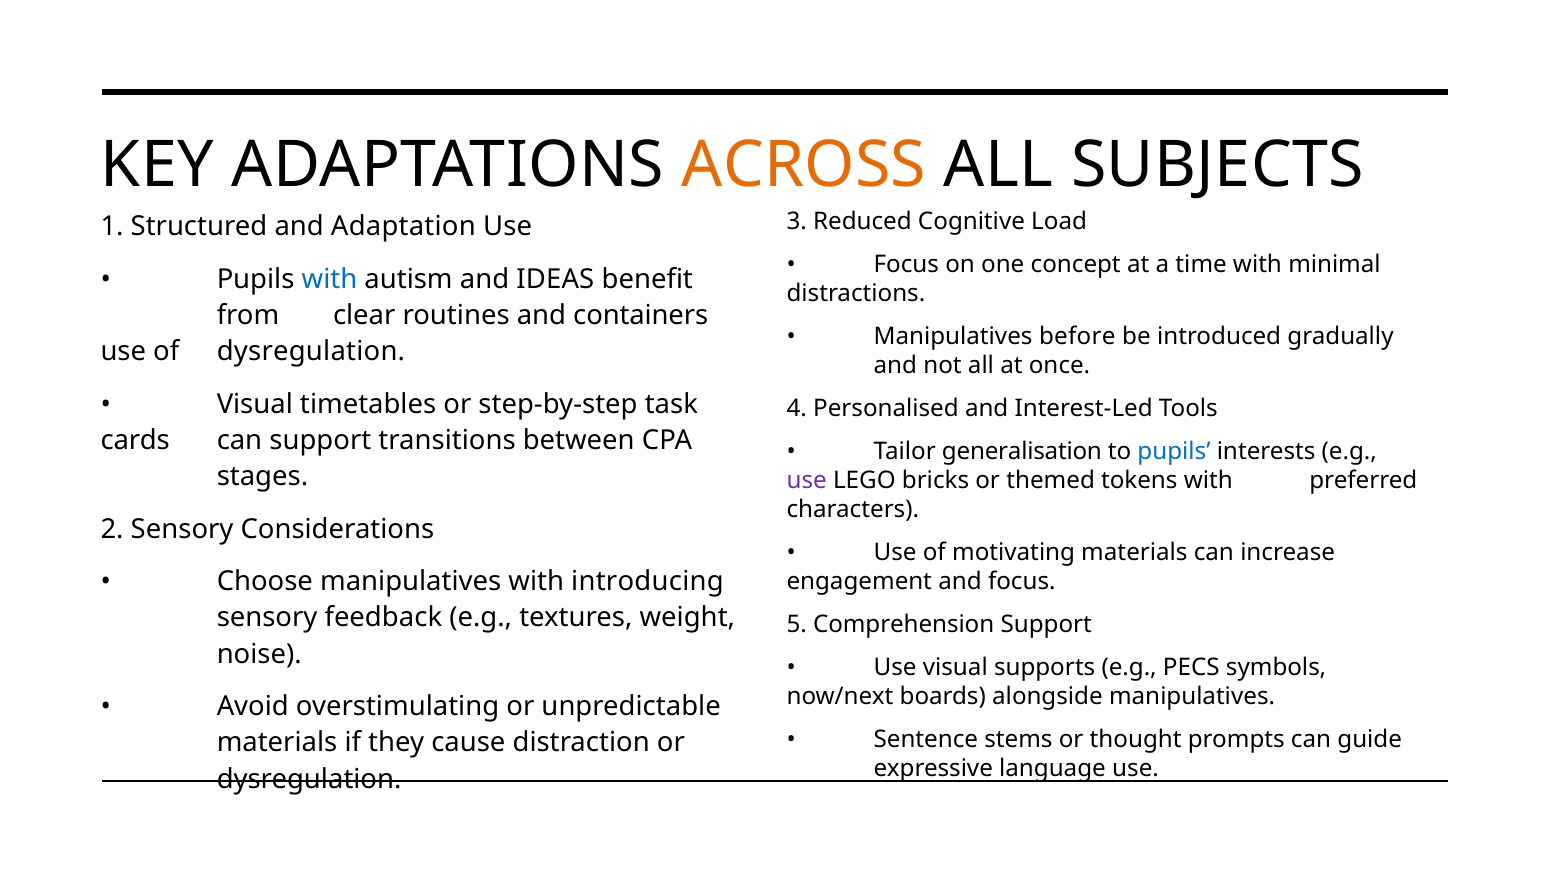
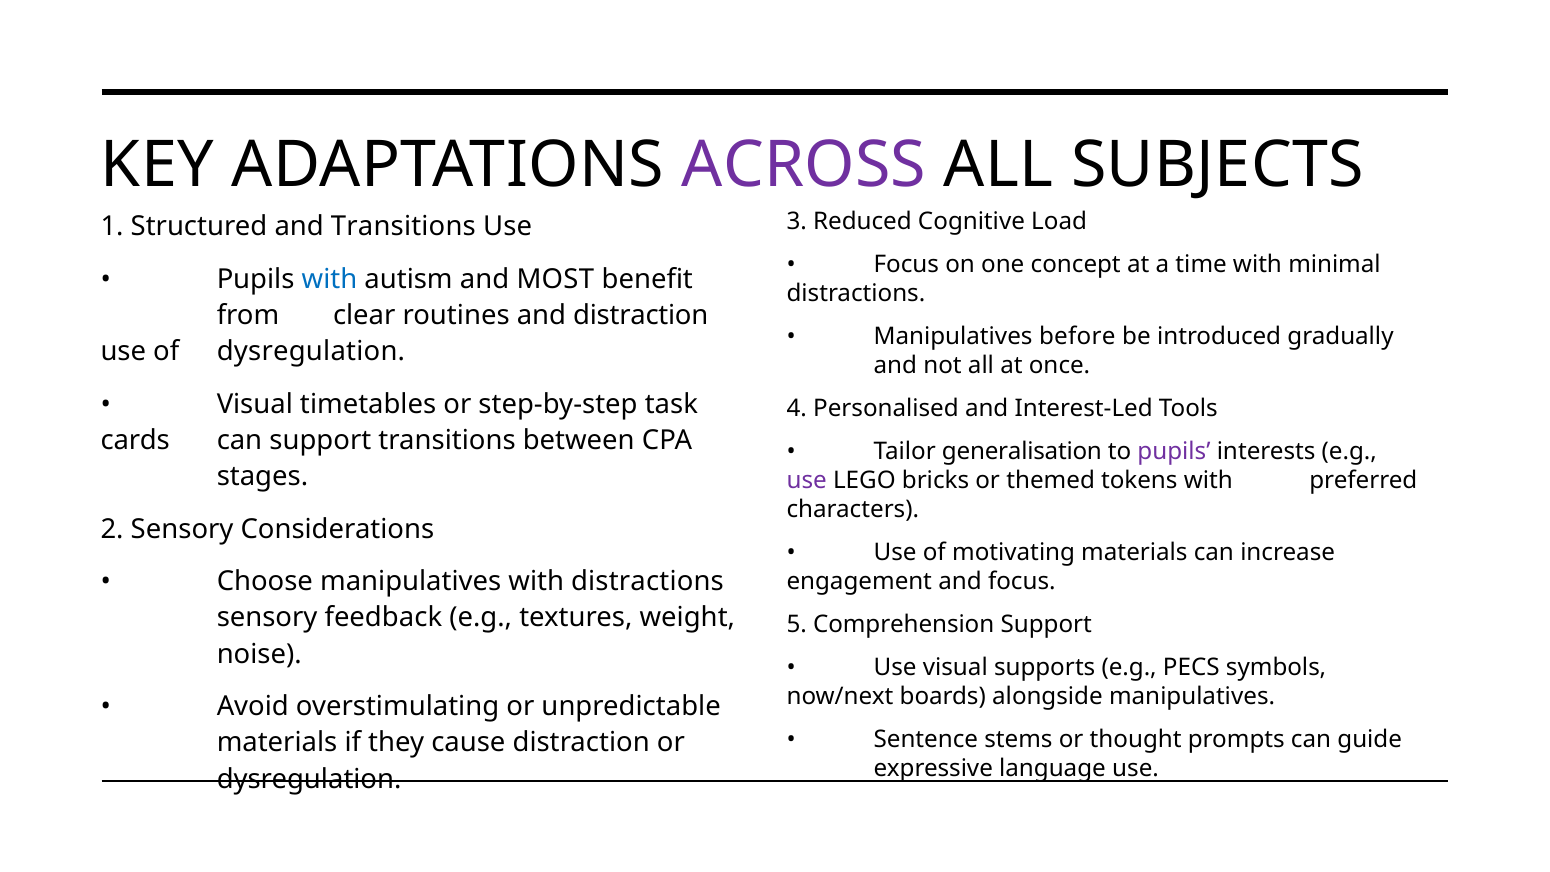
ACROSS colour: orange -> purple (804, 165)
and Adaptation: Adaptation -> Transitions (403, 227)
IDEAS: IDEAS -> MOST (555, 279)
and containers: containers -> distraction (641, 316)
pupils colour: blue -> purple (1174, 452)
with introducing: introducing -> distractions (648, 581)
